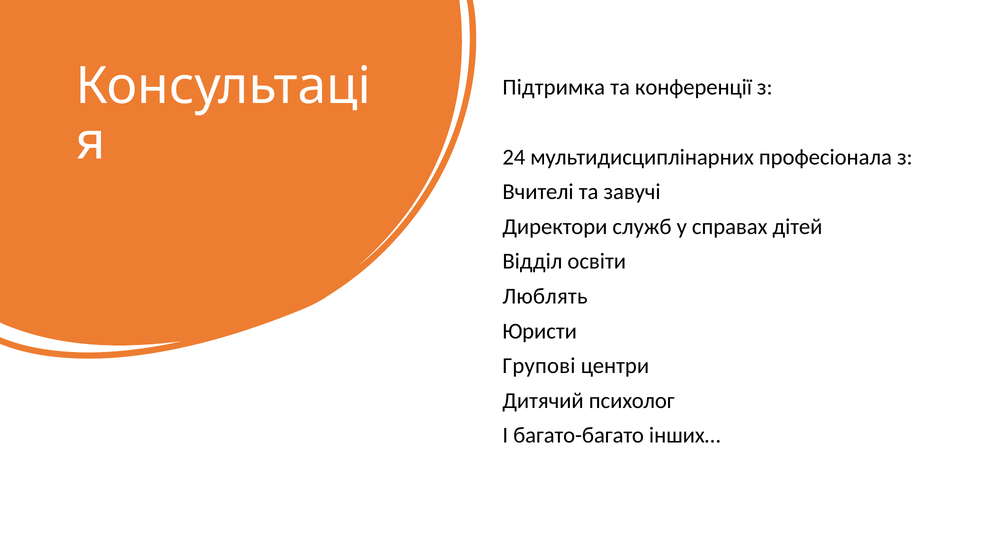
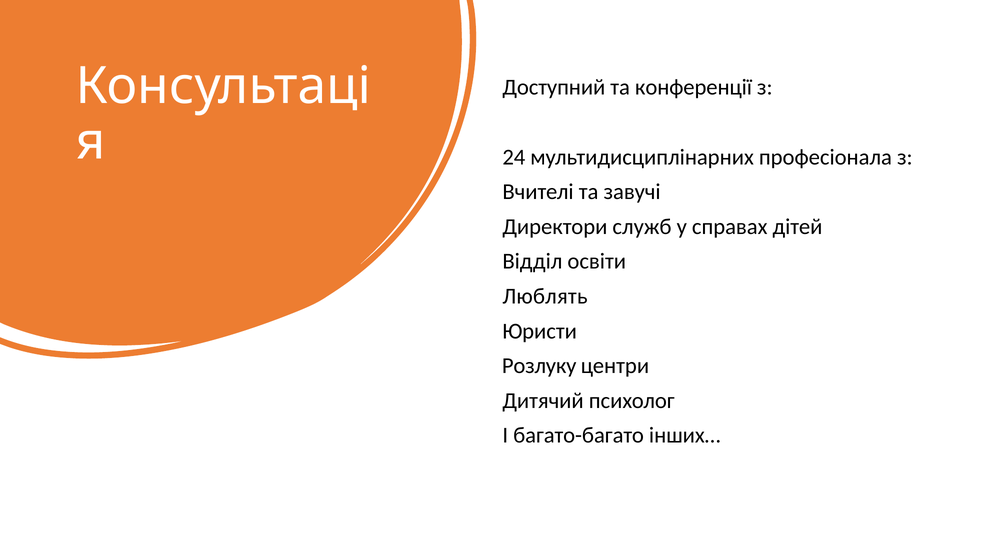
Підтримка: Підтримка -> Доступний (554, 87)
Групові: Групові -> Розлуку (539, 366)
